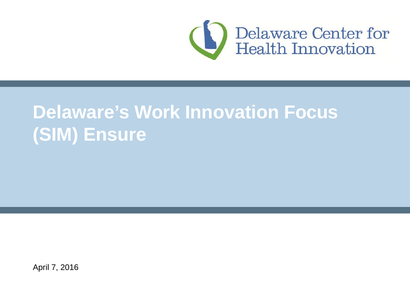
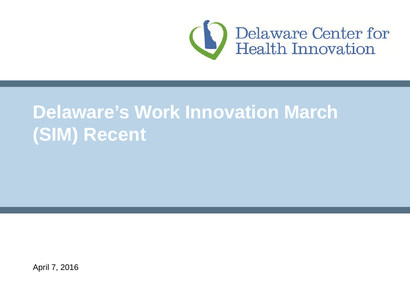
Focus: Focus -> March (311, 112)
Ensure: Ensure -> Recent (115, 134)
